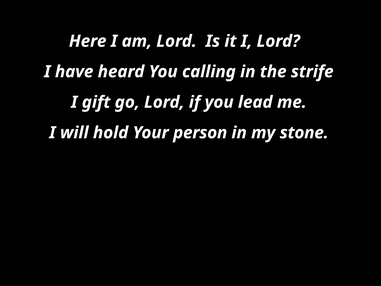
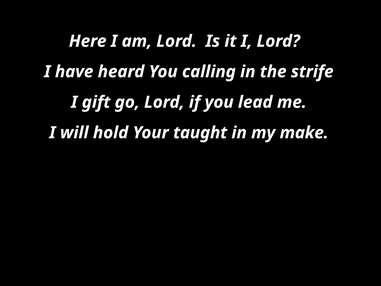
person: person -> taught (200, 133)
stone: stone -> make (304, 133)
